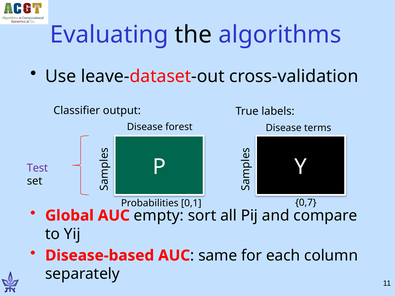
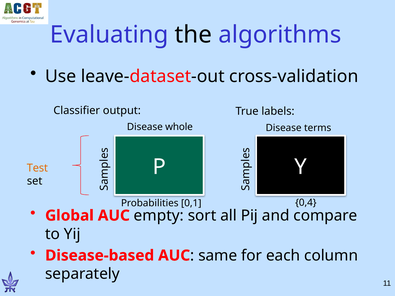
forest: forest -> whole (179, 127)
Test colour: purple -> orange (37, 168)
0,7: 0,7 -> 0,4 (306, 203)
